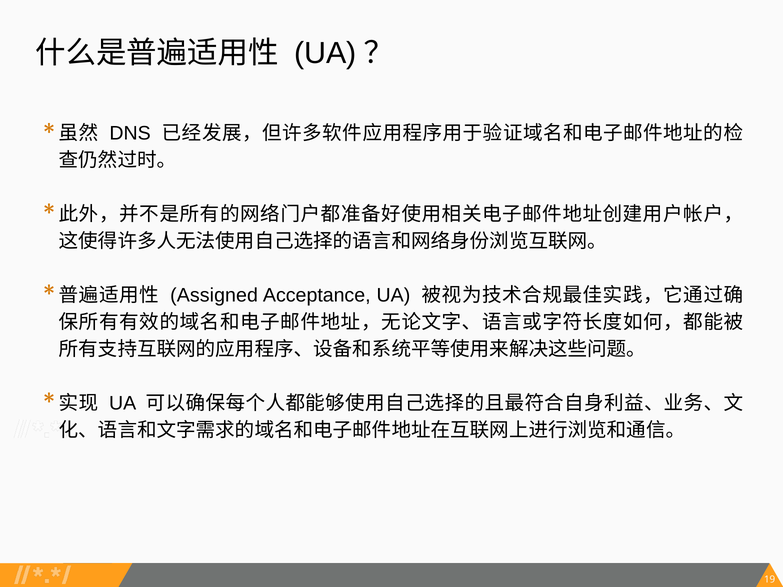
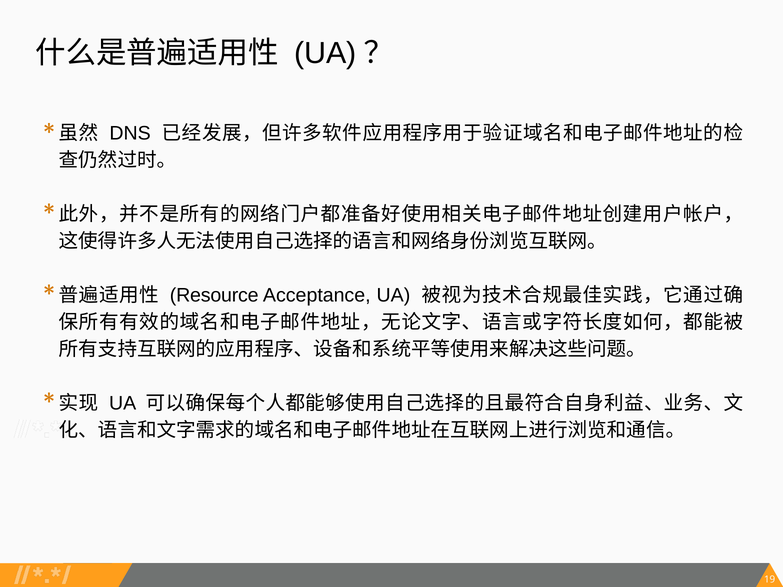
Assigned: Assigned -> Resource (214, 295)
